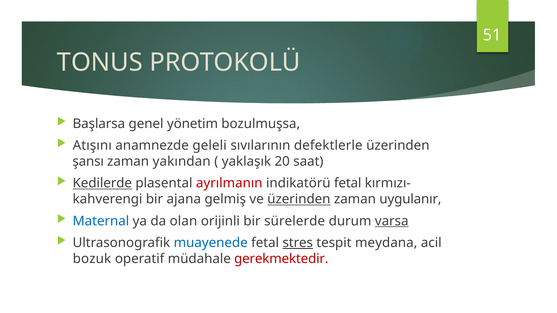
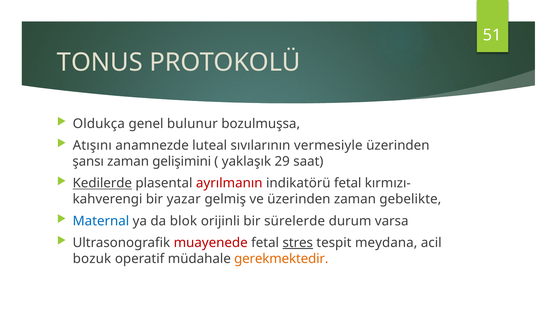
Başlarsa: Başlarsa -> Oldukça (99, 124)
yönetim: yönetim -> bulunur (192, 124)
geleli: geleli -> luteal (210, 146)
defektlerle: defektlerle -> vermesiyle (328, 146)
yakından: yakından -> gelişimini (182, 162)
20: 20 -> 29 (282, 162)
ajana: ajana -> yazar (184, 199)
üzerinden underline: present -> none (299, 199)
uygulanır: uygulanır -> gebelikte (410, 199)
olan: olan -> blok (183, 221)
varsa underline: present -> none (392, 221)
muayenede colour: blue -> red (211, 243)
gerekmektedir colour: red -> orange (281, 259)
